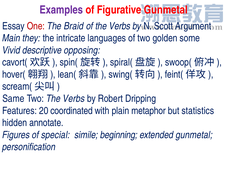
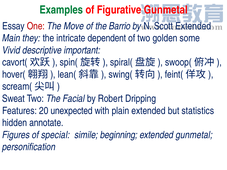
Examples colour: purple -> green (61, 10)
Braid: Braid -> Move (74, 26)
of the Verbs: Verbs -> Barrio (120, 26)
Scott Argument: Argument -> Extended (193, 26)
languages: languages -> dependent (107, 38)
opposing: opposing -> important (82, 50)
Same: Same -> Sweat (13, 99)
Two The Verbs: Verbs -> Facial (74, 99)
coordinated: coordinated -> unexpected (72, 111)
plain metaphor: metaphor -> extended (148, 111)
